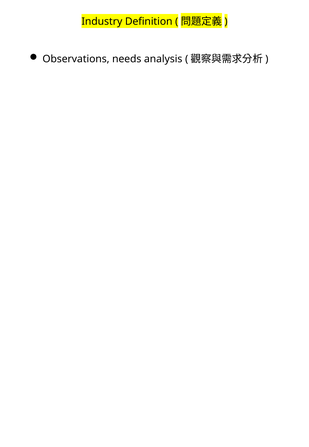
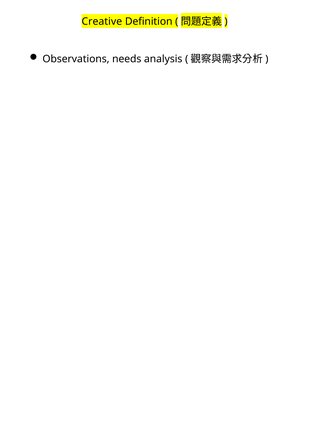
Industry: Industry -> Creative (102, 21)
